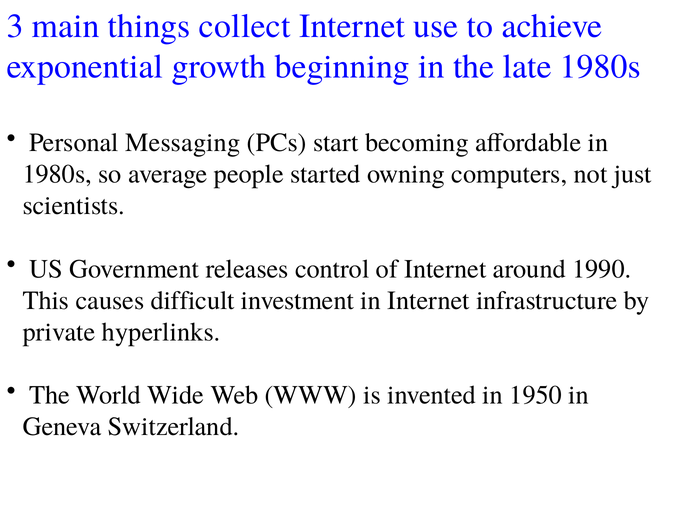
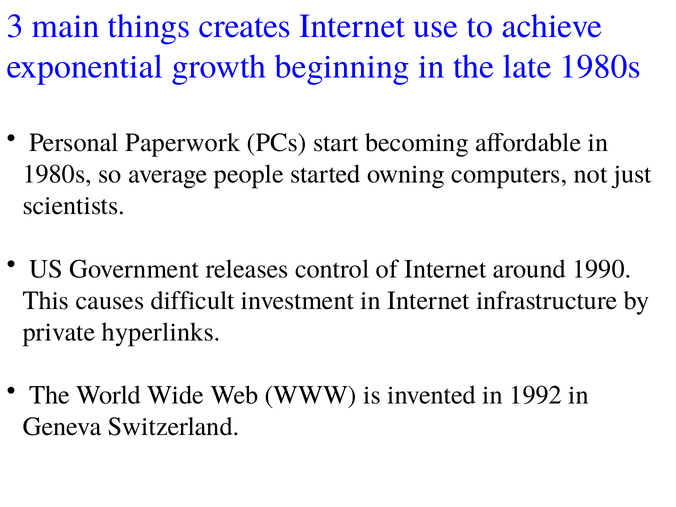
collect: collect -> creates (245, 26)
Messaging: Messaging -> Paperwork (183, 143)
1950: 1950 -> 1992 (536, 395)
